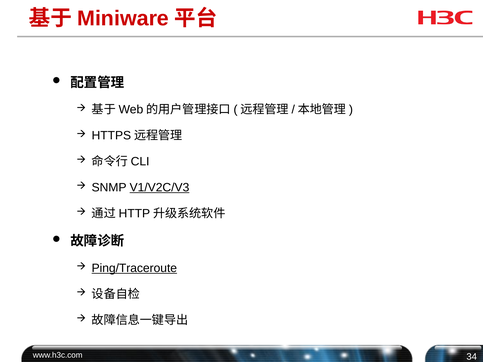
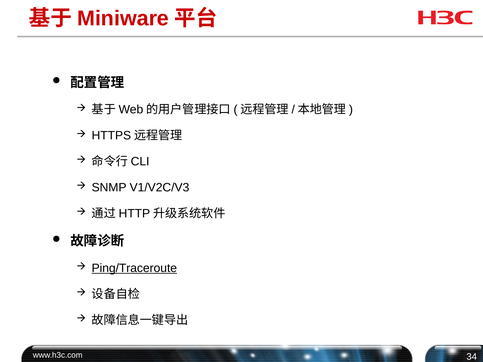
V1/V2C/V3 underline: present -> none (159, 188)
